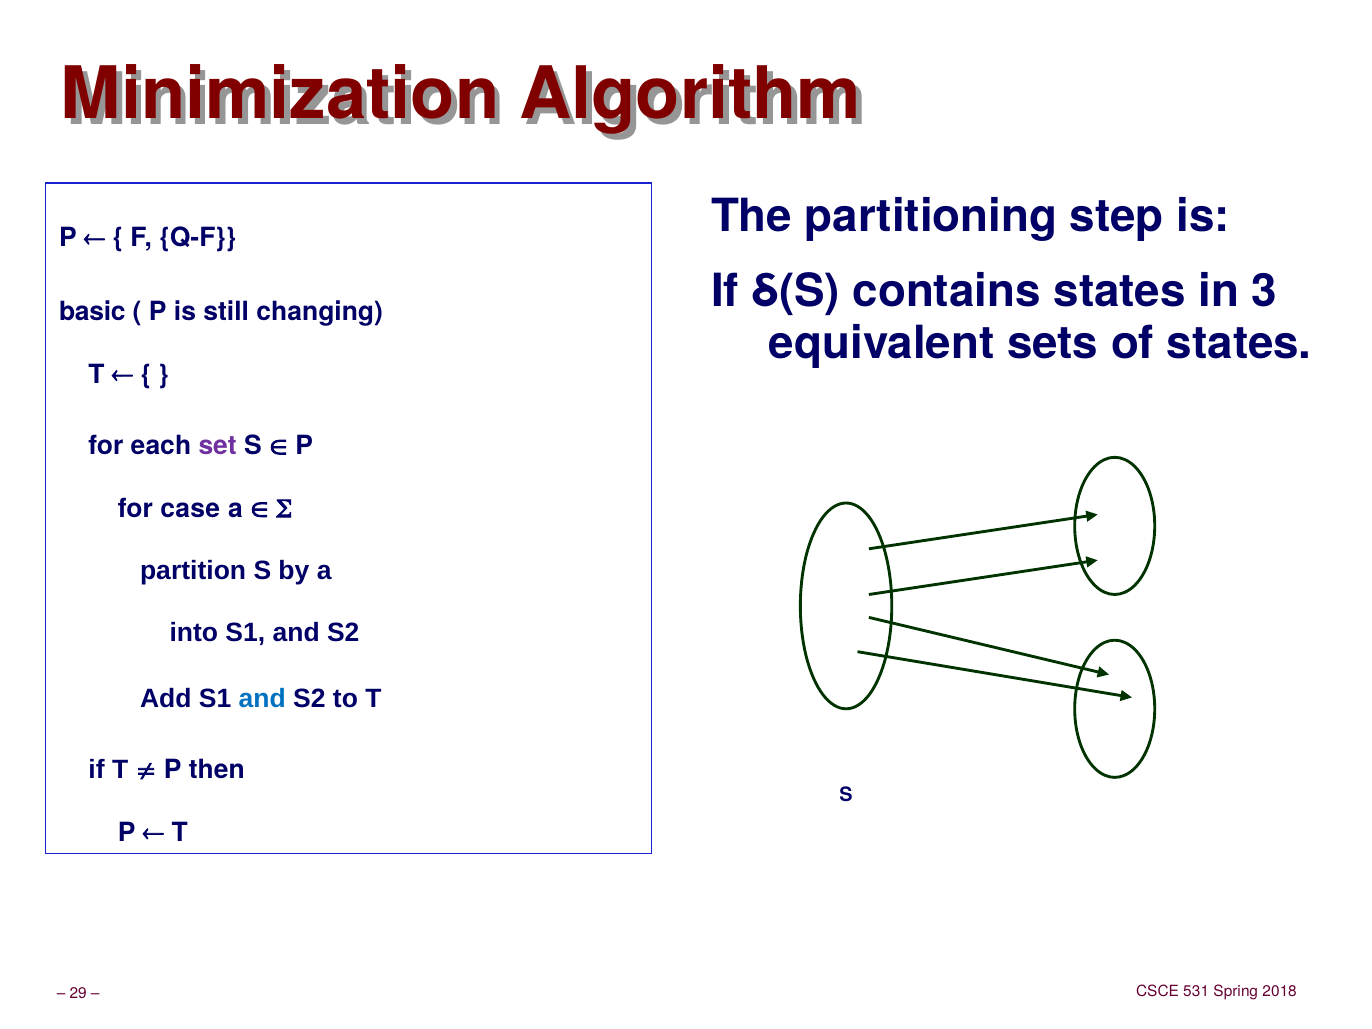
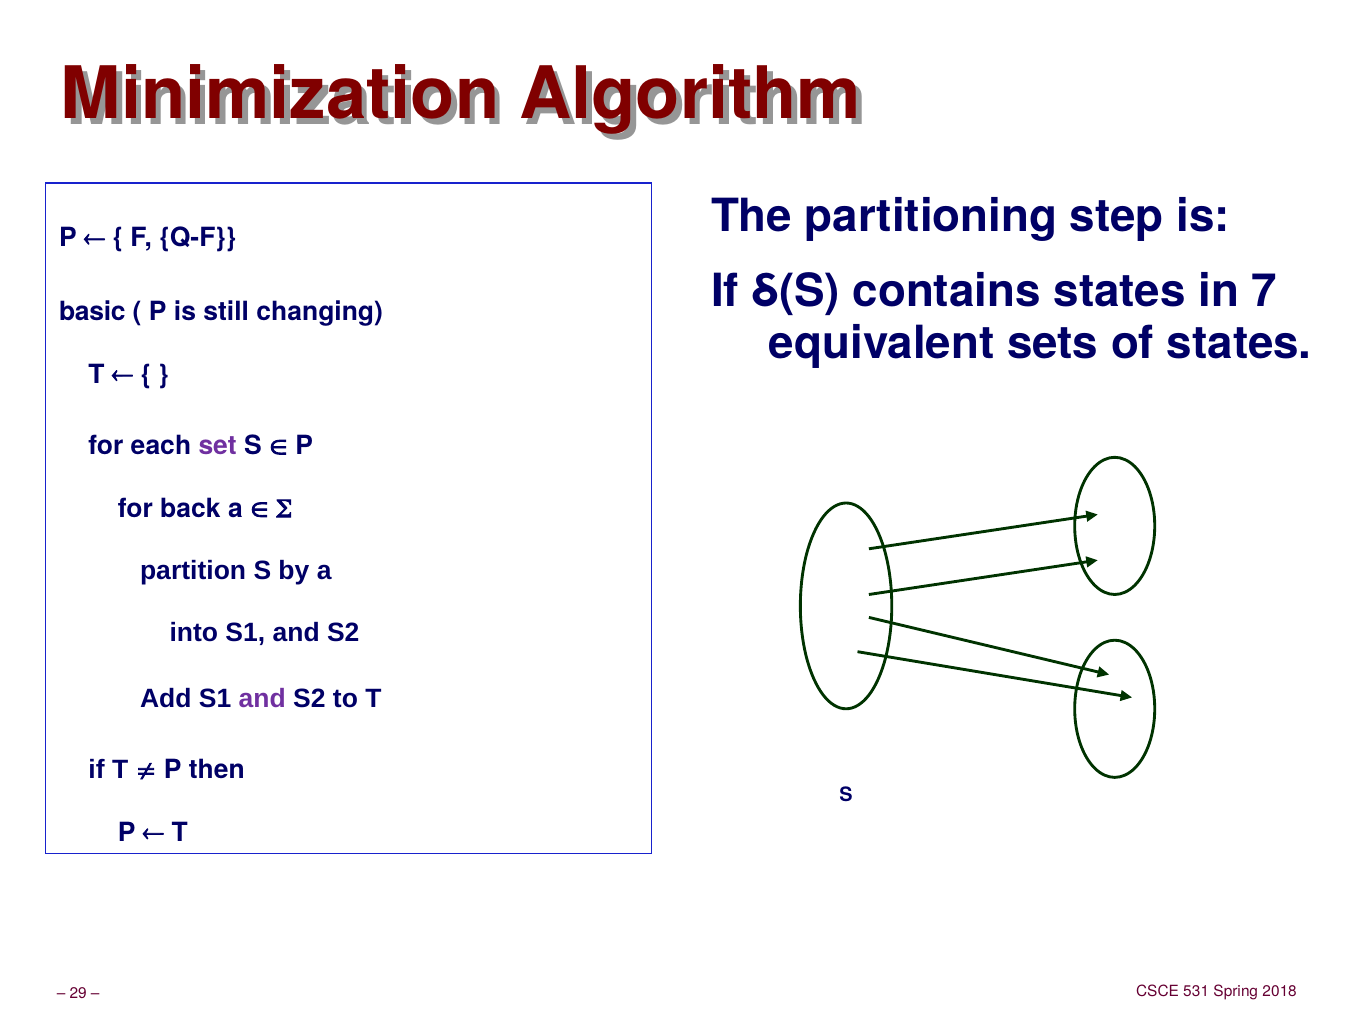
3: 3 -> 7 (1264, 291)
case: case -> back (190, 509)
and colour: blue -> purple (262, 699)
